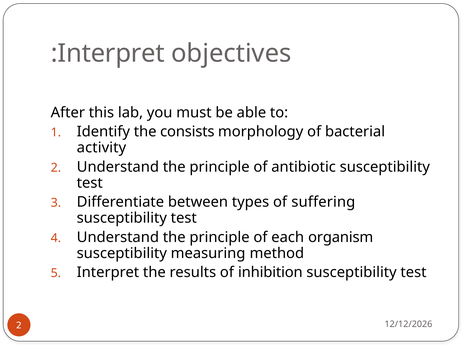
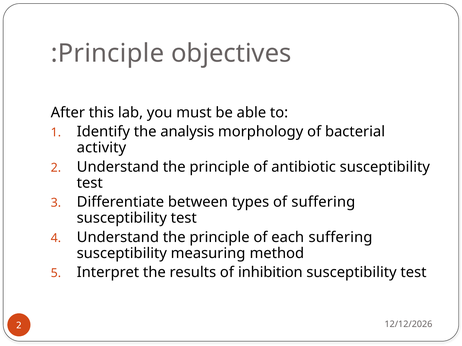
Interpret: Interpret -> Principle (111, 53)
consists: consists -> analysis (187, 132)
each organism: organism -> suffering (341, 238)
